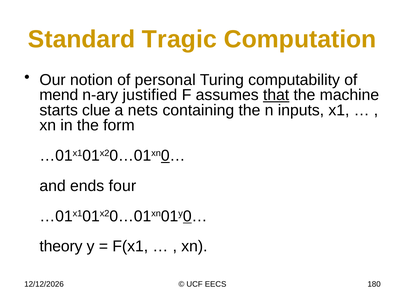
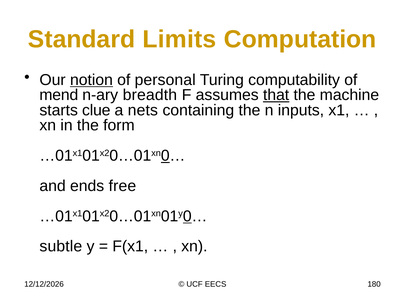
Tragic: Tragic -> Limits (179, 39)
notion underline: none -> present (91, 80)
justified: justified -> breadth (150, 95)
four: four -> free (122, 186)
theory: theory -> subtle (61, 246)
